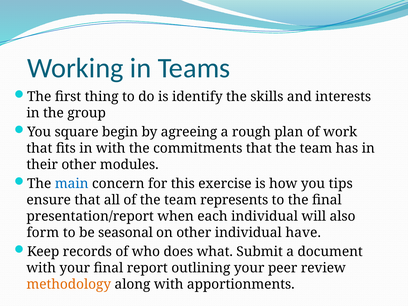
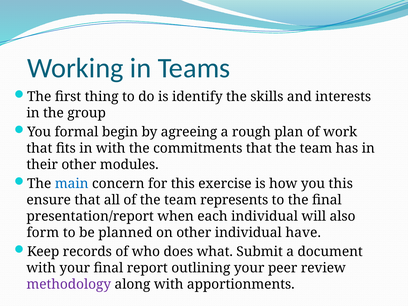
square: square -> formal (77, 132)
you tips: tips -> this (341, 184)
seasonal: seasonal -> planned (125, 233)
methodology colour: orange -> purple (69, 284)
